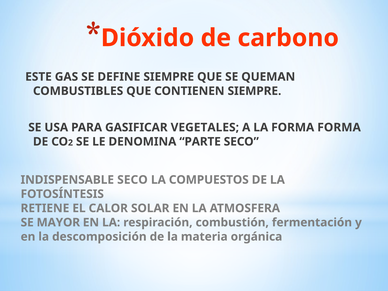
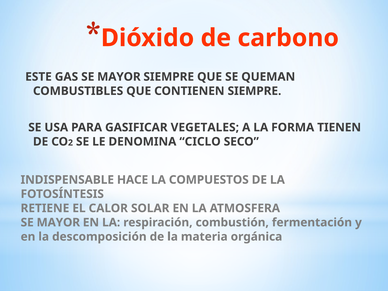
GAS SE DEFINE: DEFINE -> MAYOR (119, 77)
FORMA FORMA: FORMA -> TIENEN (339, 127)
PARTE: PARTE -> CICLO (200, 142)
INDISPENSABLE SECO: SECO -> HACE (133, 180)
